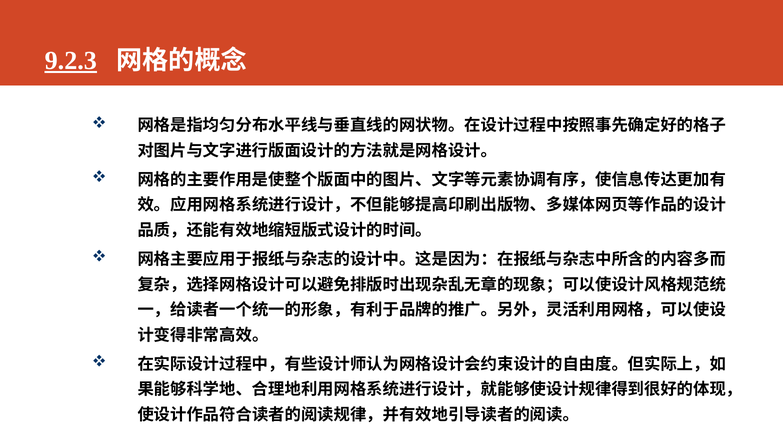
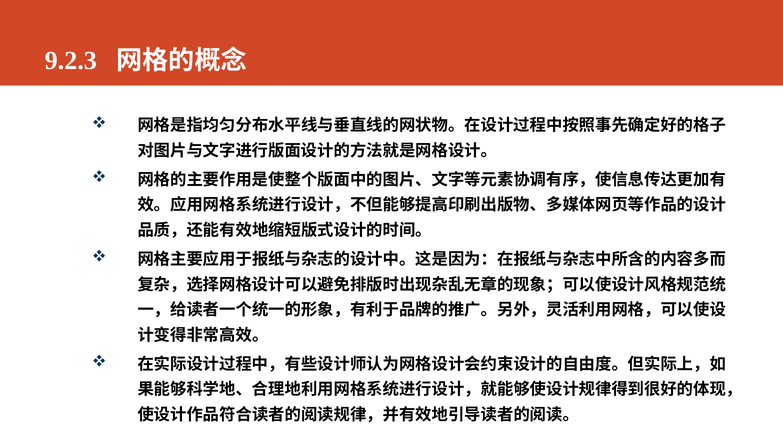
9.2.3 underline: present -> none (71, 61)
